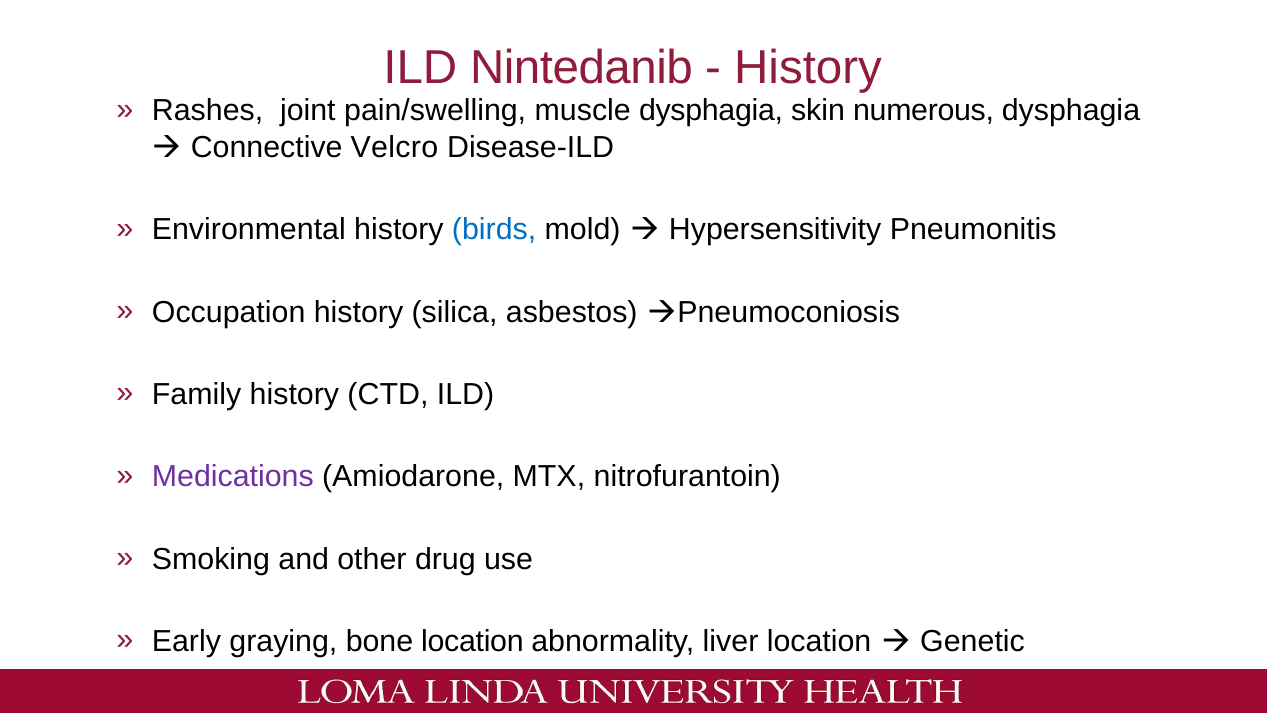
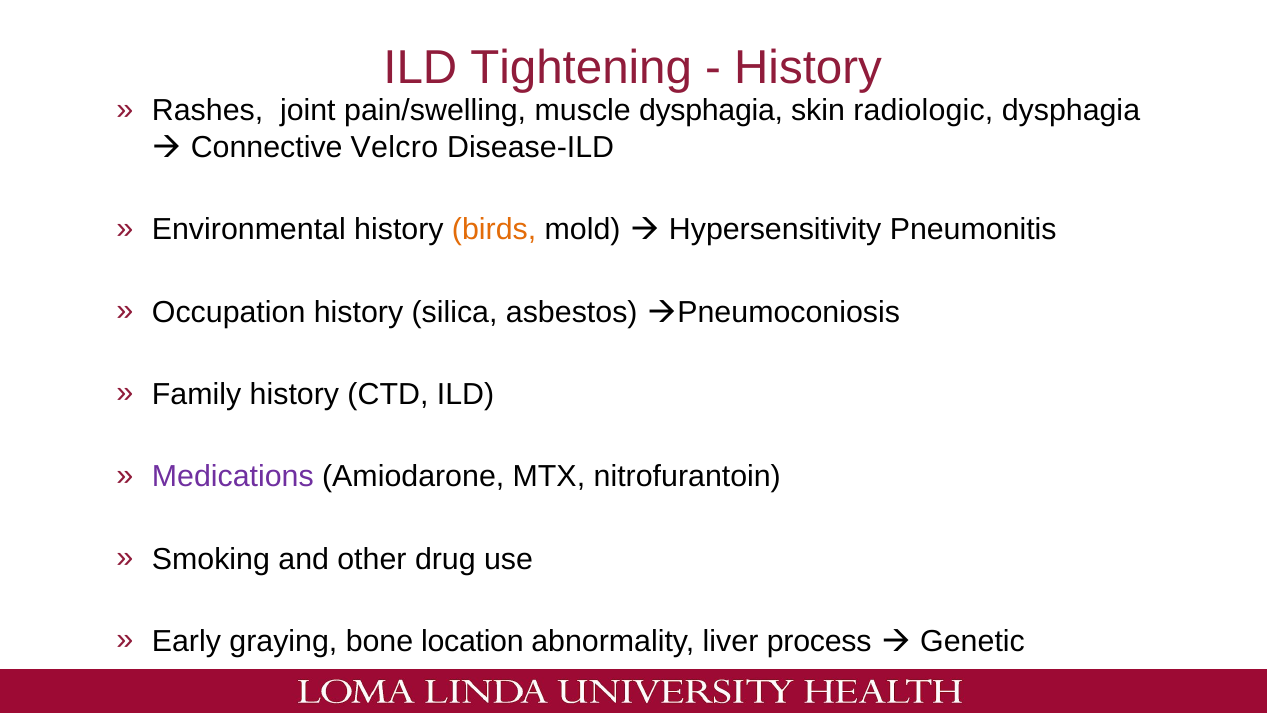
Nintedanib: Nintedanib -> Tightening (581, 68)
numerous: numerous -> radiologic (923, 111)
birds colour: blue -> orange (494, 230)
liver location: location -> process (819, 641)
